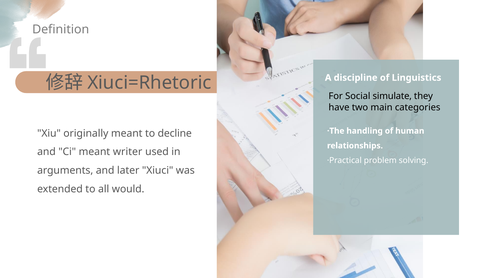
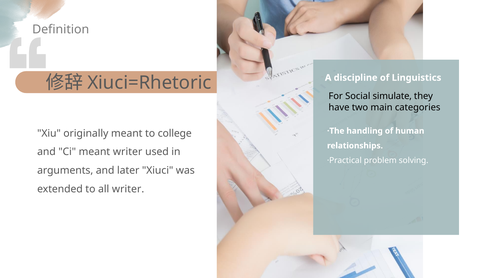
decline: decline -> college (175, 134)
all would: would -> writer (128, 189)
